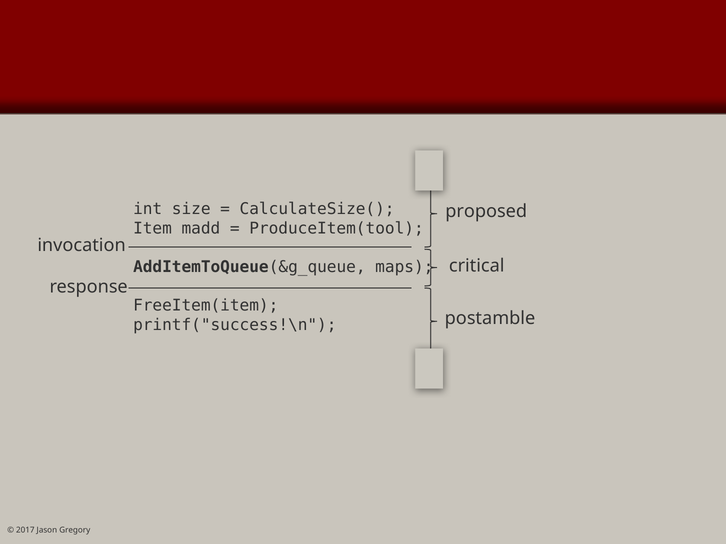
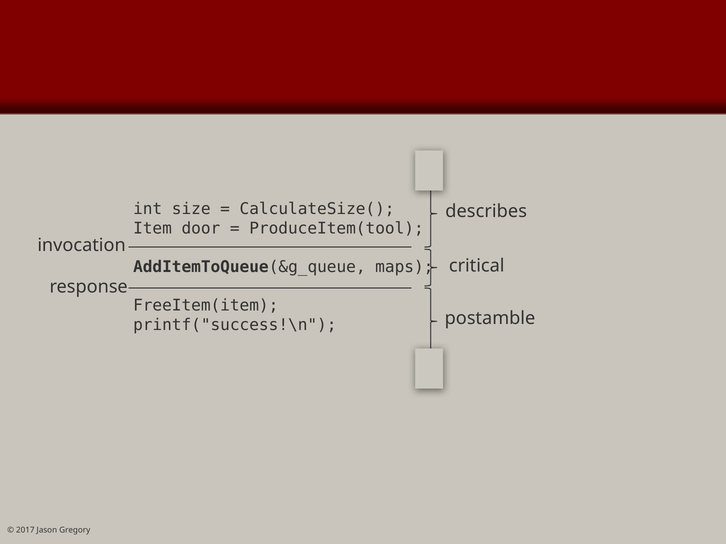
proposed: proposed -> describes (486, 212)
madd: madd -> door (201, 228)
